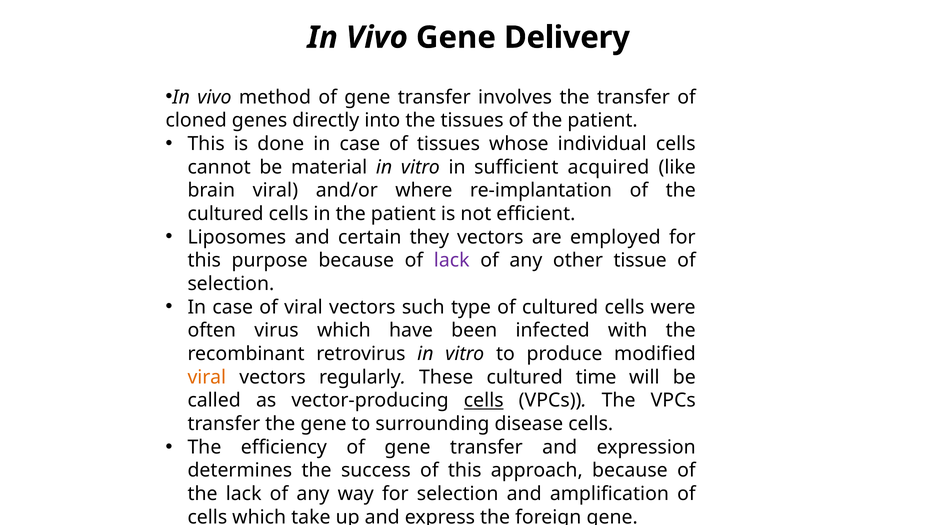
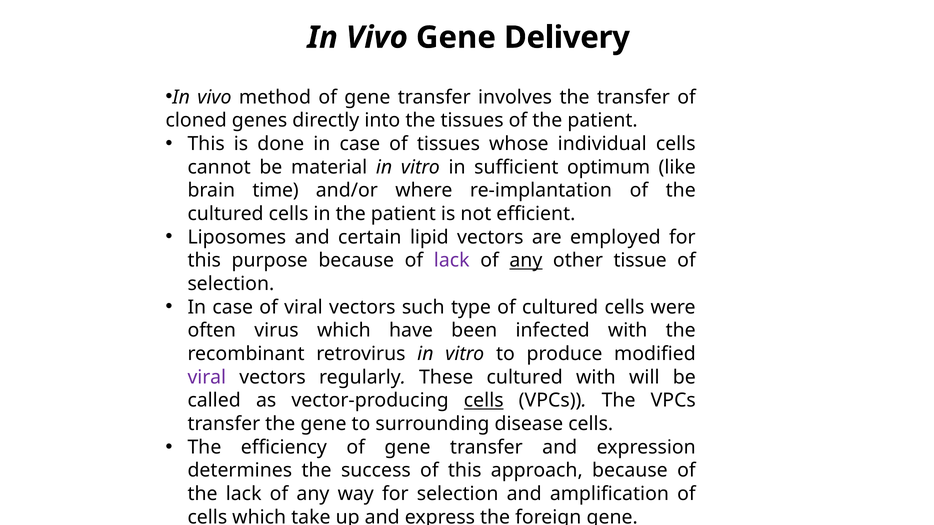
acquired: acquired -> optimum (609, 167)
brain viral: viral -> time (276, 191)
they: they -> lipid (429, 237)
any underline: none -> present (526, 261)
viral colour: orange -> purple (207, 377)
cultured time: time -> with (596, 377)
